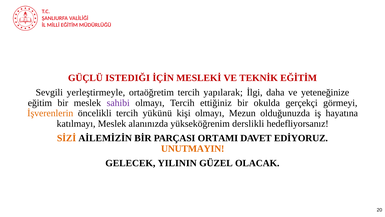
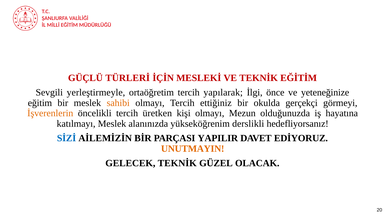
ISTEDIĞI: ISTEDIĞI -> TÜRLERİ (128, 78)
daha: daha -> önce (275, 92)
sahibi colour: purple -> orange (118, 103)
yükünü: yükünü -> üretken (157, 113)
SİZİ colour: orange -> blue (67, 138)
ORTAMI: ORTAMI -> YAPILIR (218, 138)
GELECEK YILININ: YILININ -> TEKNİK (177, 163)
